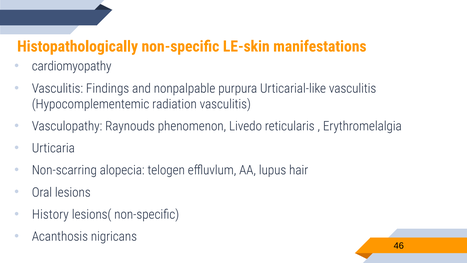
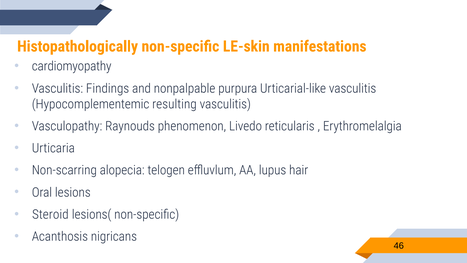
radiation: radiation -> resulting (174, 104)
History: History -> Steroid (50, 214)
